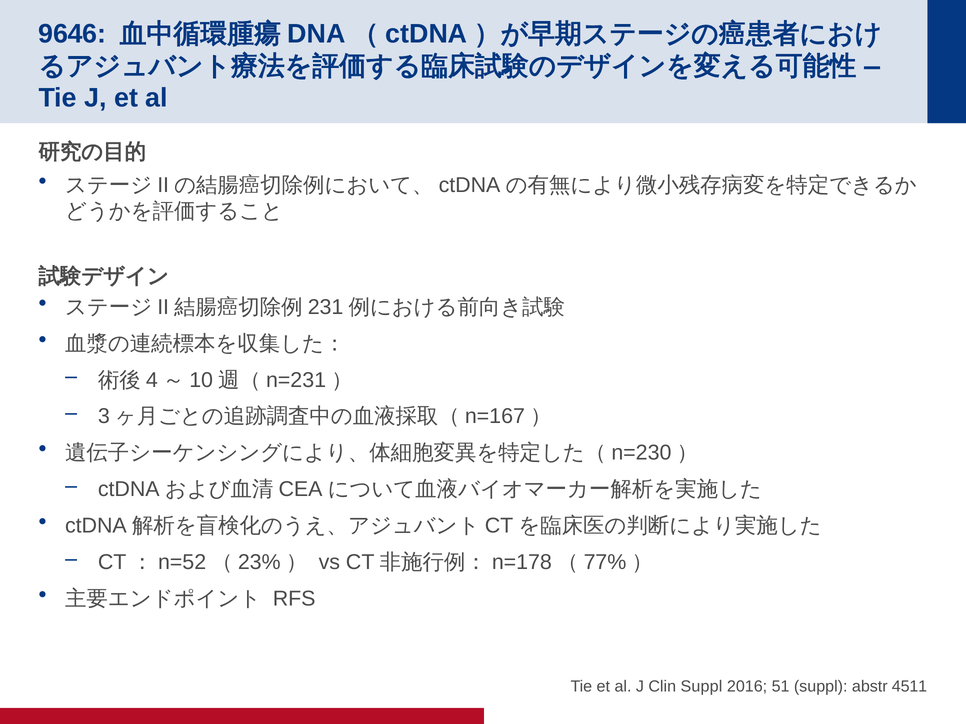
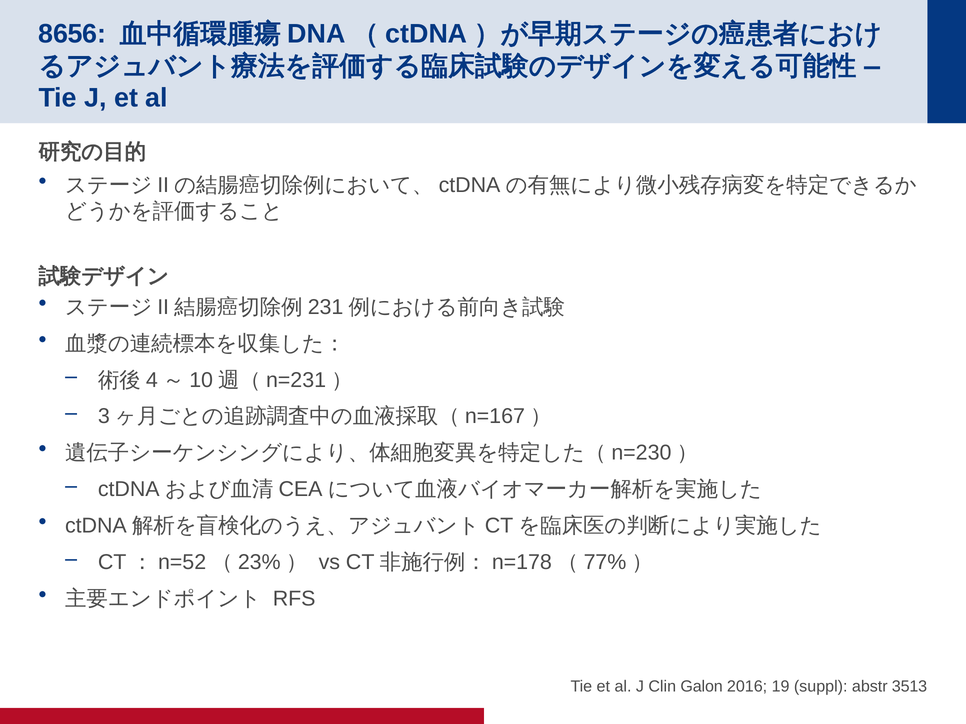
9646: 9646 -> 8656 (72, 34)
Clin Suppl: Suppl -> Galon (702, 687)
51: 51 -> 19 (781, 687)
4511: 4511 -> 3513 (909, 687)
